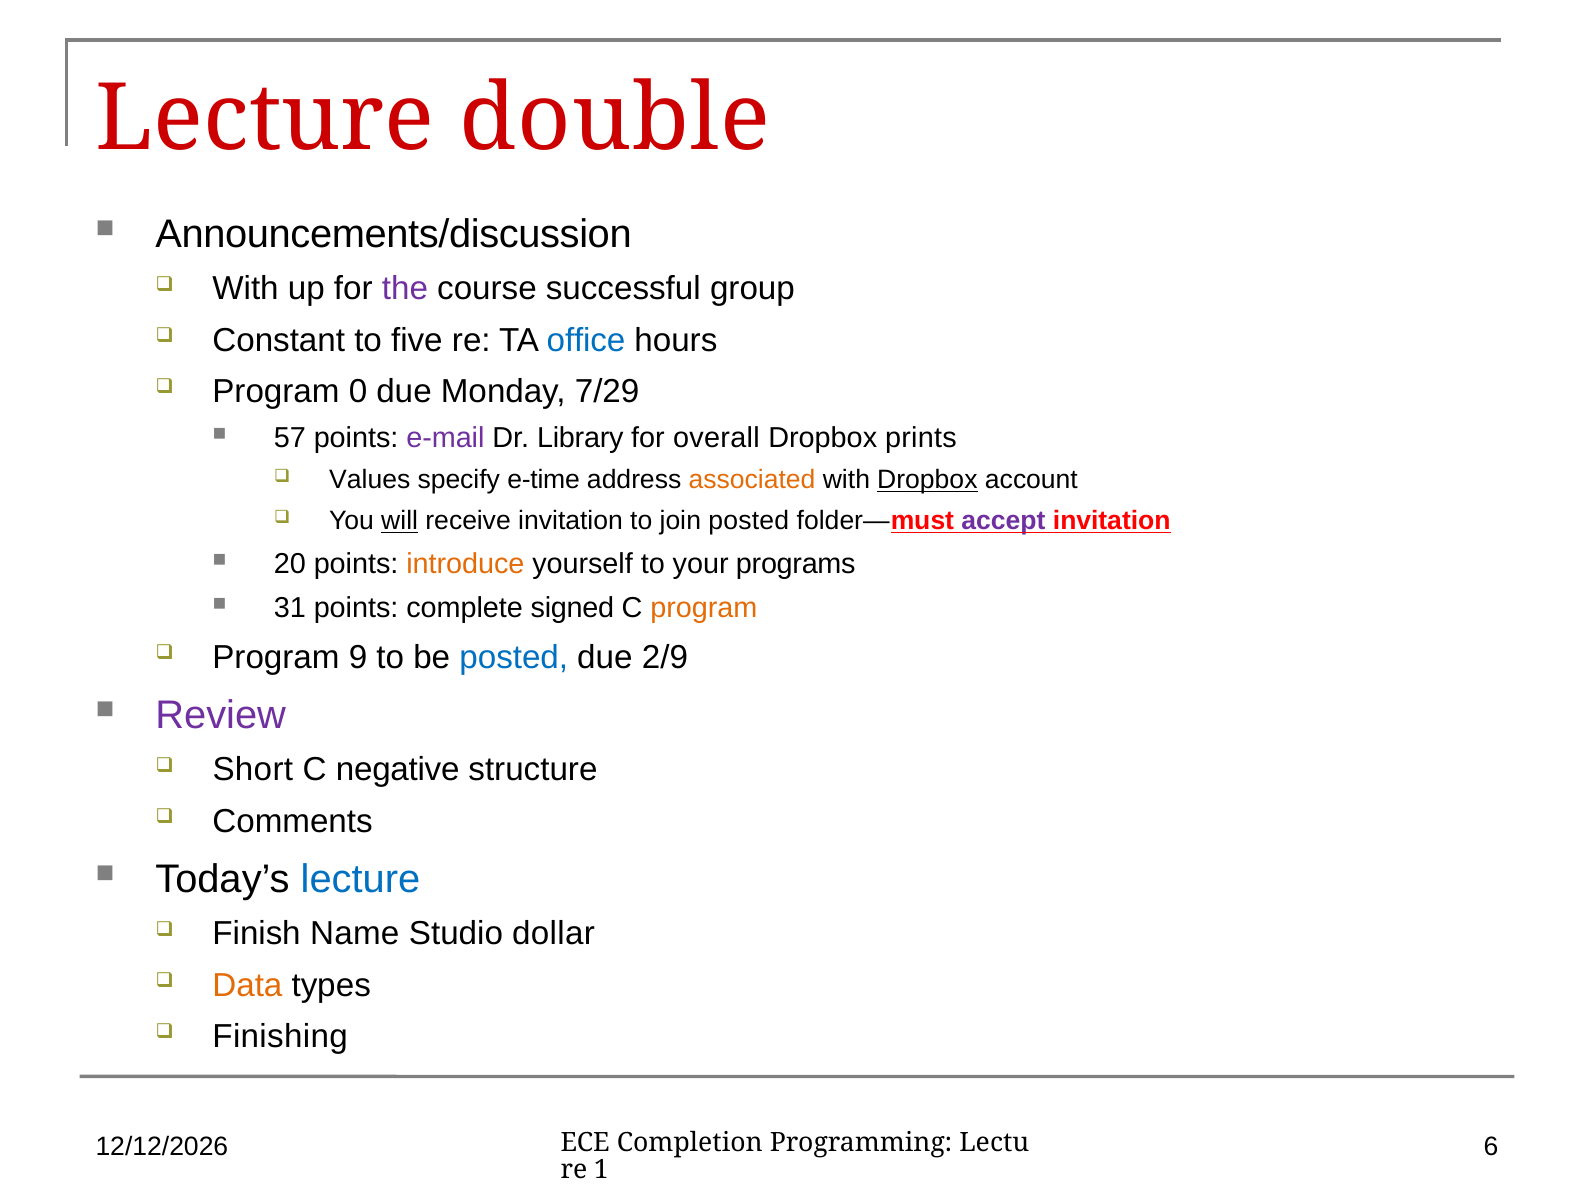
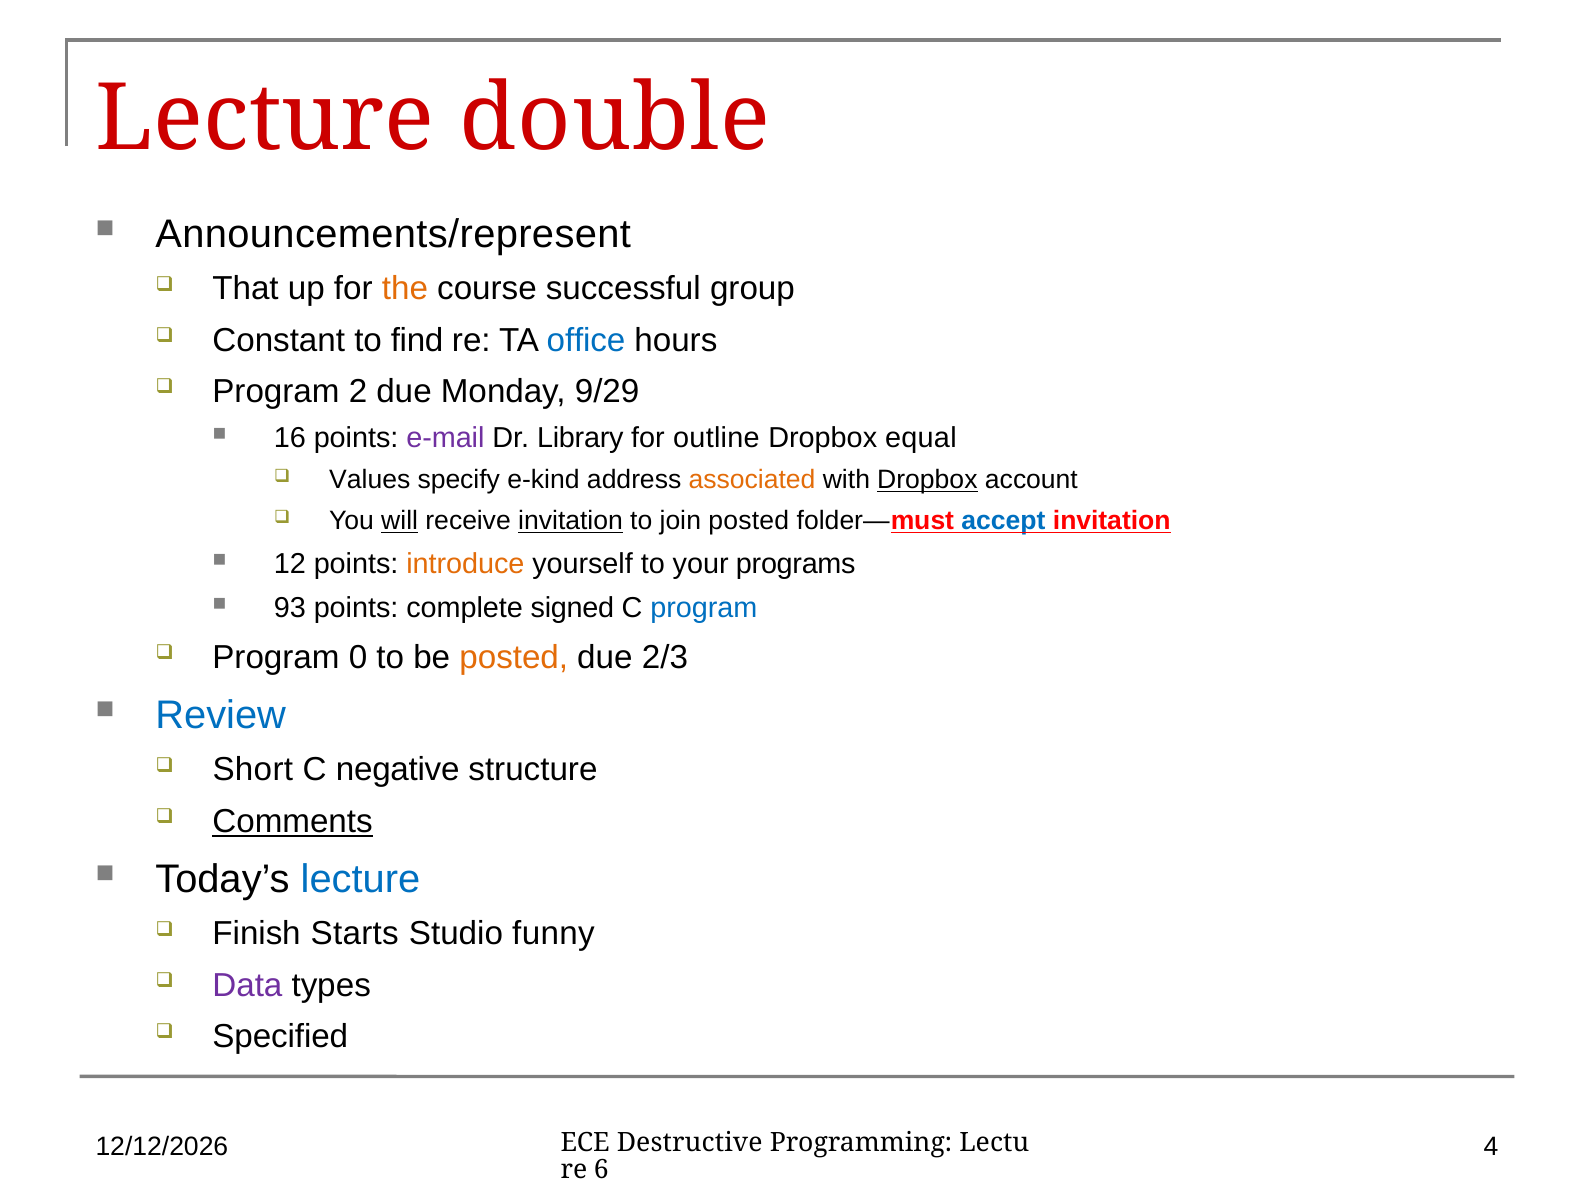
Announcements/discussion: Announcements/discussion -> Announcements/represent (393, 234)
With: With -> That (246, 289)
the colour: purple -> orange (405, 289)
five: five -> find (417, 340)
0: 0 -> 2 (358, 391)
7/29: 7/29 -> 9/29 (607, 391)
57: 57 -> 16 (290, 438)
overall: overall -> outline (716, 438)
prints: prints -> equal (921, 438)
e-time: e-time -> e-kind (544, 480)
invitation underline: none -> present (571, 521)
accept colour: purple -> blue (1003, 521)
20: 20 -> 12 (290, 564)
31: 31 -> 93 (290, 608)
program colour: orange -> blue (704, 608)
9: 9 -> 0 (358, 657)
posted colour: blue -> orange (514, 657)
2/9: 2/9 -> 2/3 (665, 657)
Review colour: purple -> blue (221, 715)
Comments underline: none -> present (293, 821)
Name: Name -> Starts (355, 933)
dollar: dollar -> funny (553, 933)
Data colour: orange -> purple (247, 985)
Finishing: Finishing -> Specified (280, 1036)
6: 6 -> 4 (1491, 1146)
Completion: Completion -> Destructive (690, 1143)
1: 1 -> 6 (601, 1169)
